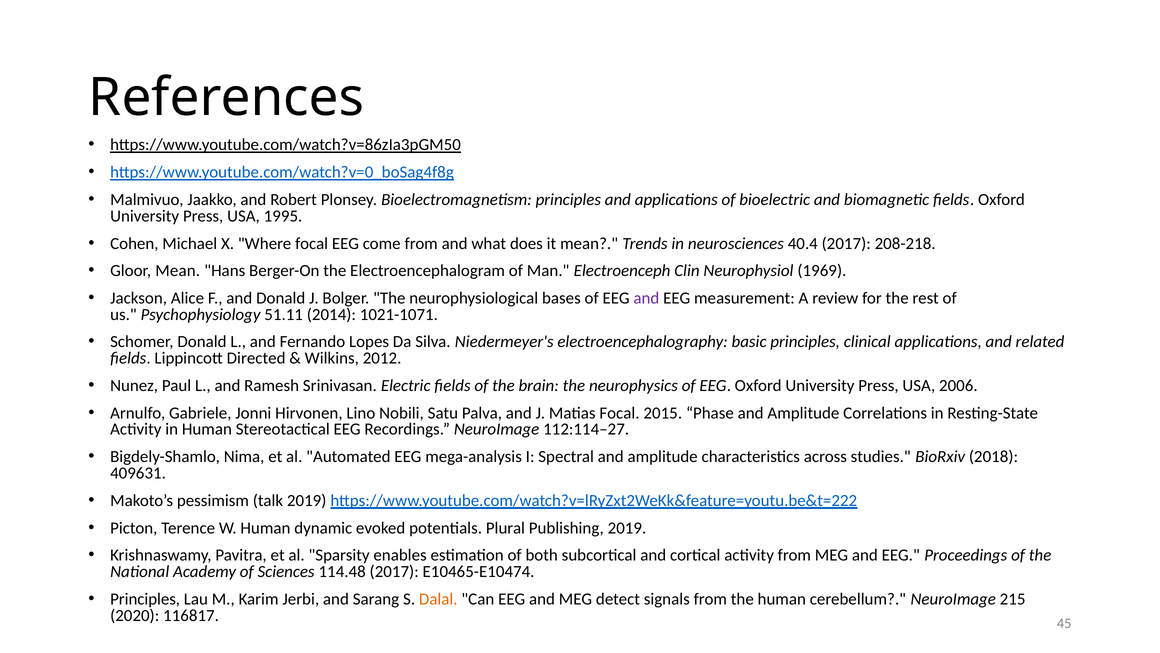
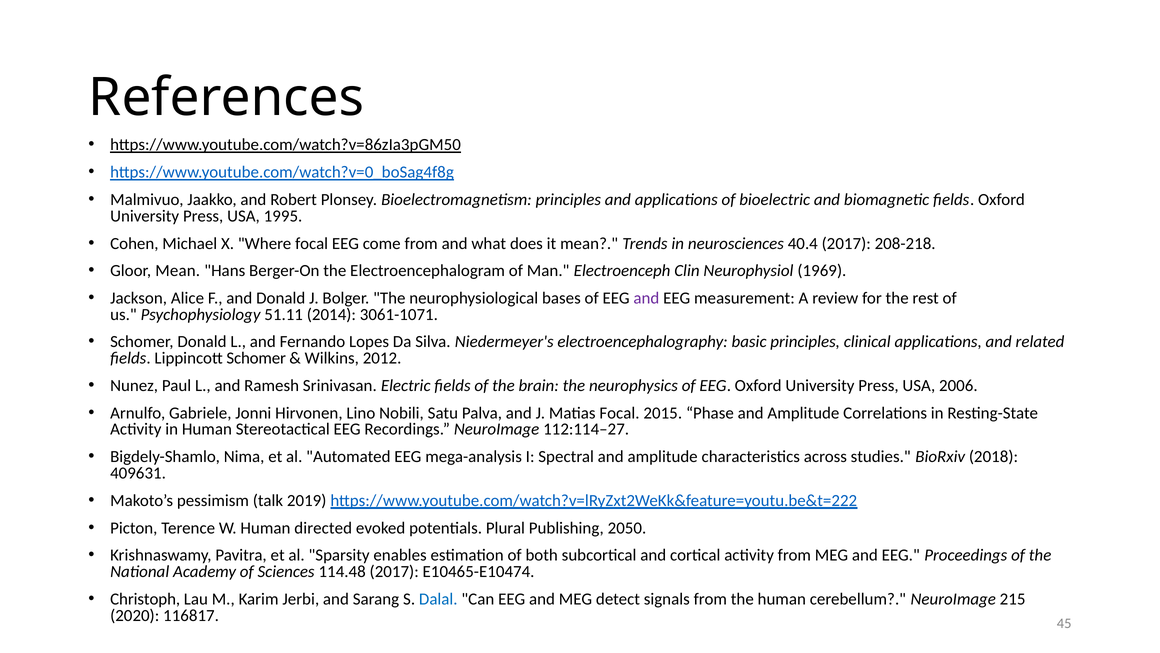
1021-1071: 1021-1071 -> 3061-1071 (399, 314)
Lippincott Directed: Directed -> Schomer (256, 358)
dynamic: dynamic -> directed (323, 528)
Publishing 2019: 2019 -> 2050 (627, 528)
Principles: Principles -> Christoph (145, 599)
Dalal colour: orange -> blue (438, 599)
